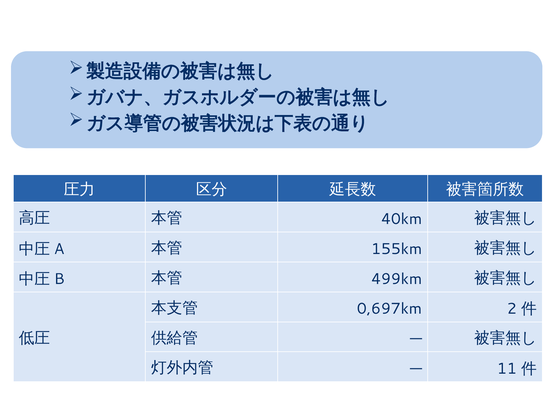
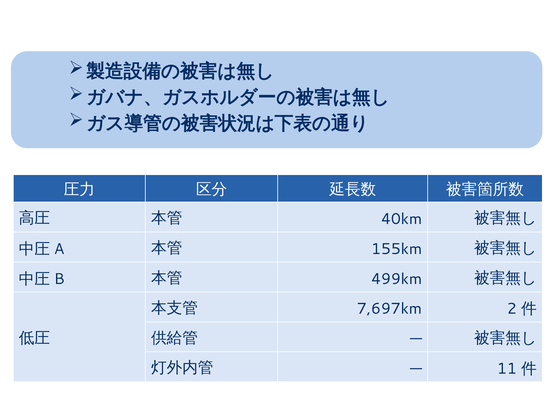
0,697km: 0,697km -> 7,697km (389, 309)
